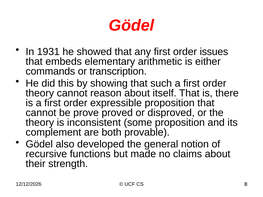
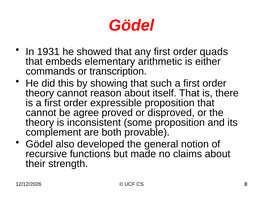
issues: issues -> quads (214, 52)
prove: prove -> agree (86, 113)
